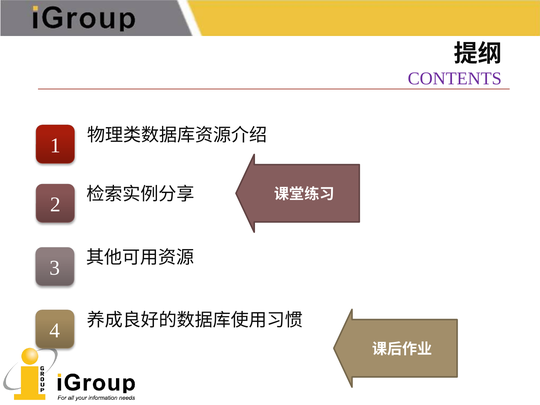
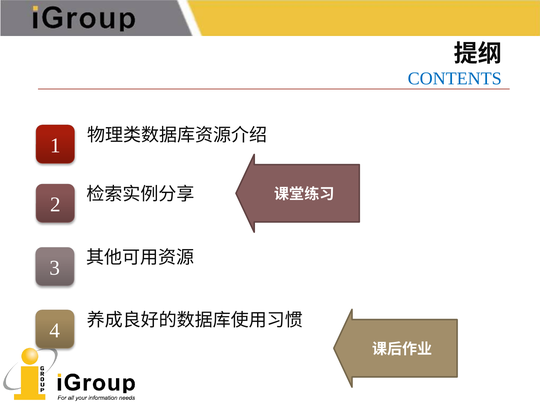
CONTENTS colour: purple -> blue (455, 79)
